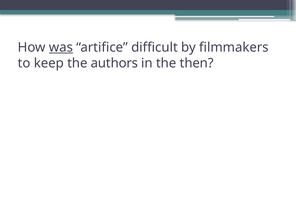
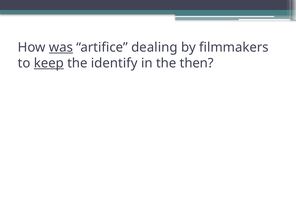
difficult: difficult -> dealing (154, 47)
keep underline: none -> present (49, 63)
authors: authors -> identify (114, 63)
